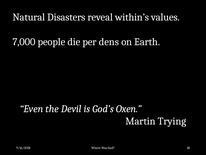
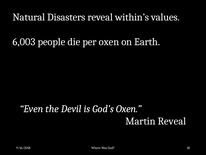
7,000: 7,000 -> 6,003 (24, 42)
per dens: dens -> oxen (109, 42)
Martin Trying: Trying -> Reveal (172, 121)
